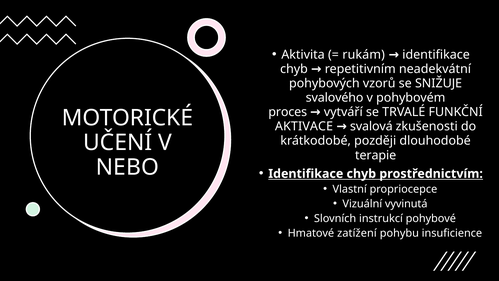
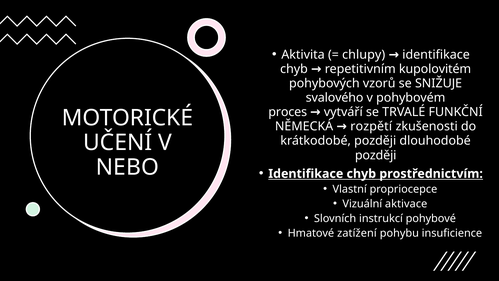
rukám: rukám -> chlupy (364, 54)
neadekvátní: neadekvátní -> kupolovitém (435, 69)
AKTIVACE: AKTIVACE -> NĚMECKÁ (304, 126)
svalová: svalová -> rozpětí (371, 126)
terapie: terapie -> později (376, 155)
vyvinutá: vyvinutá -> aktivace (406, 204)
